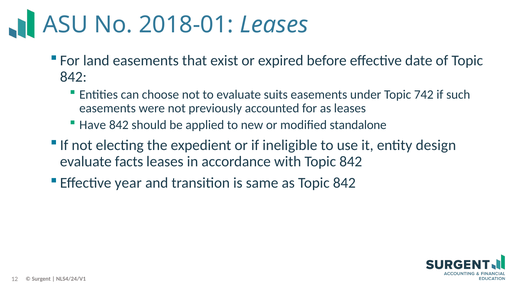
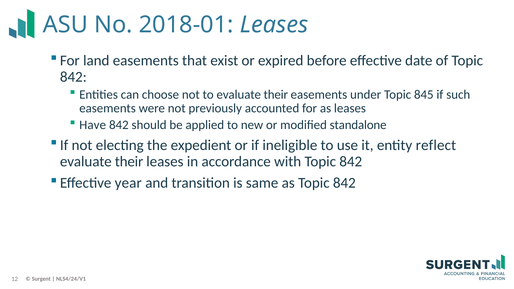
to evaluate suits: suits -> their (276, 94)
742: 742 -> 845 (424, 94)
design: design -> reflect (436, 145)
facts: facts -> their (129, 161)
